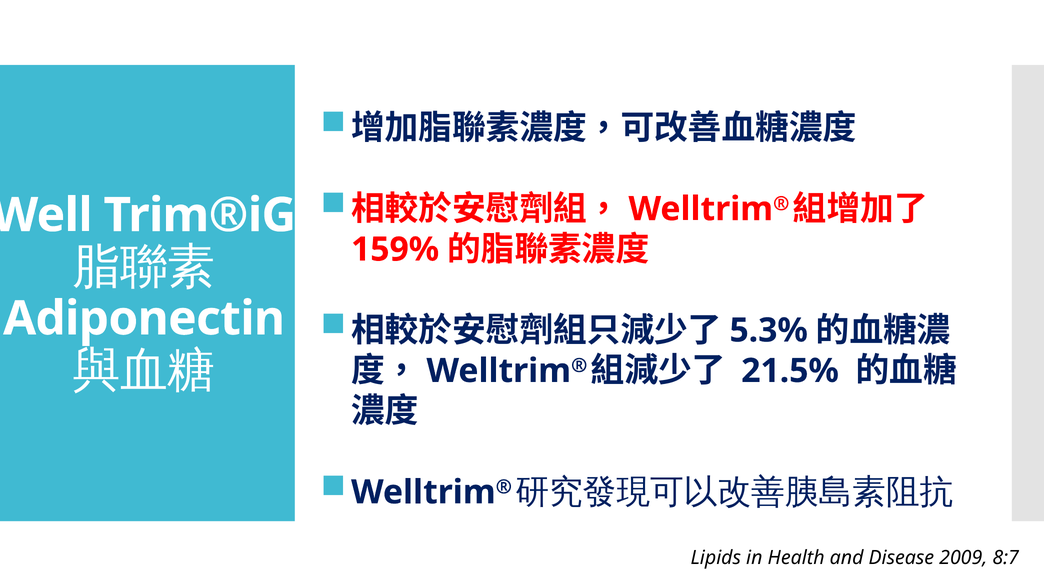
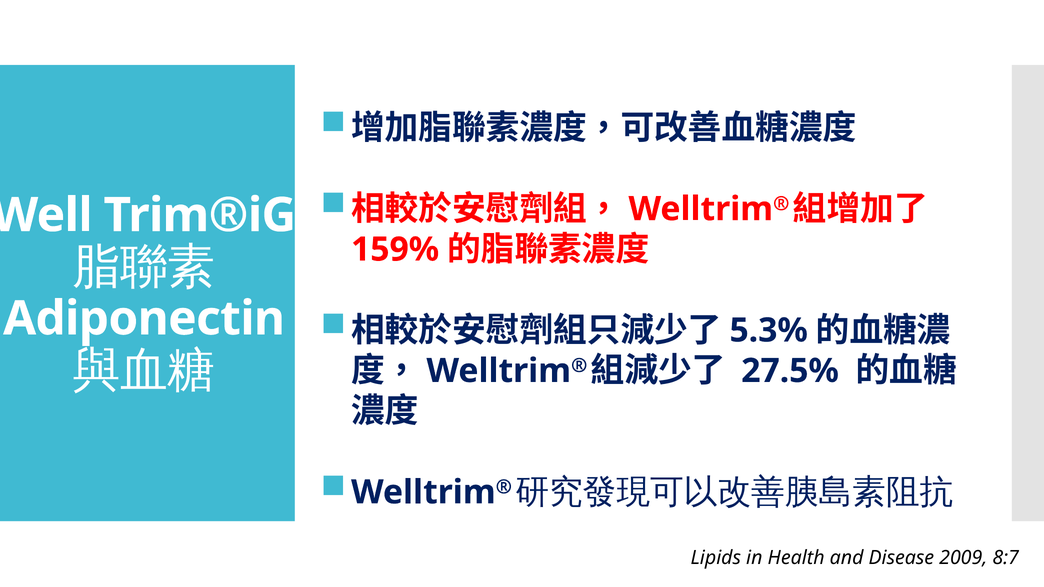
21.5%: 21.5% -> 27.5% (790, 371)
